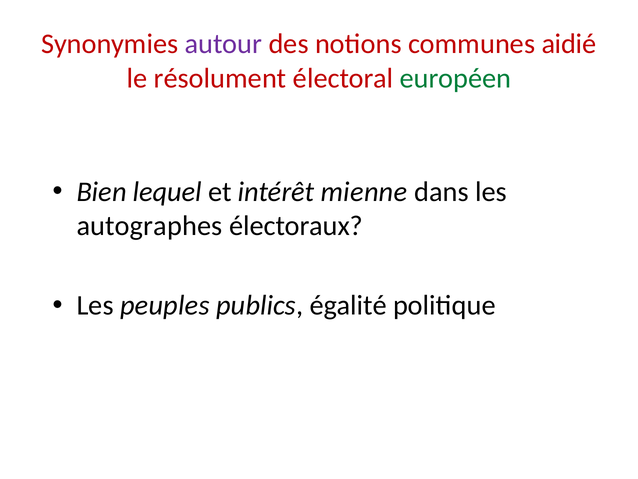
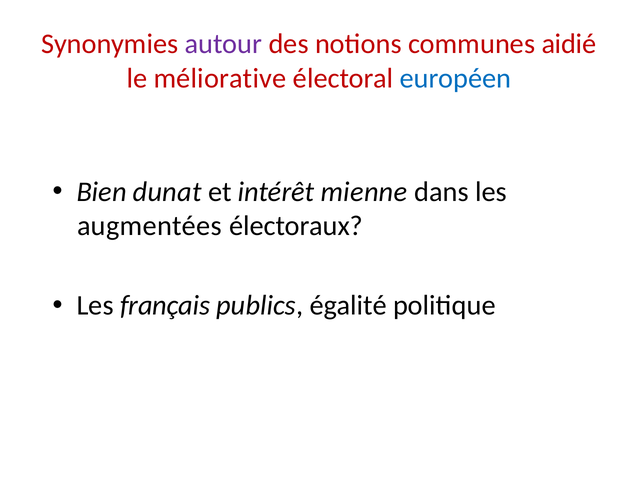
résolument: résolument -> méliorative (220, 78)
européen colour: green -> blue (455, 78)
lequel: lequel -> dunat (167, 192)
autographes: autographes -> augmentées (149, 226)
peuples: peuples -> français (165, 305)
